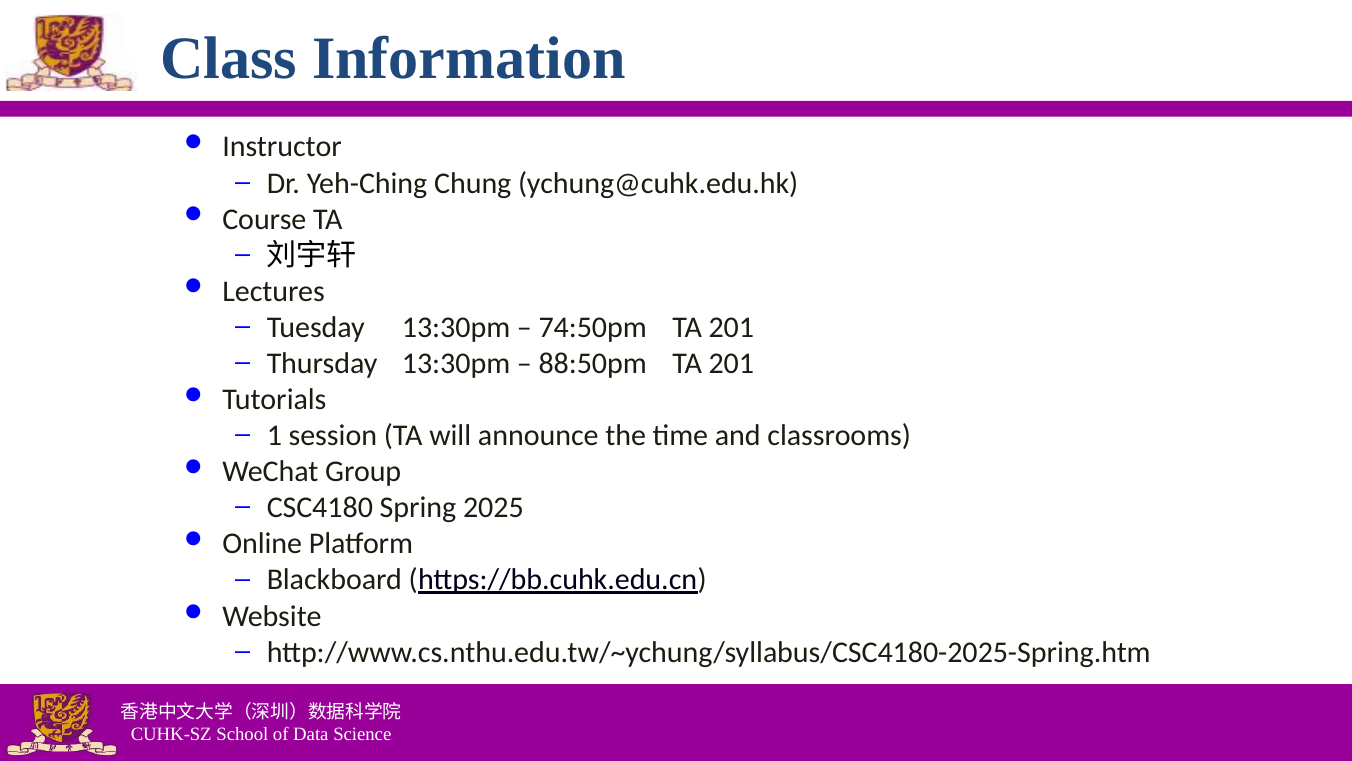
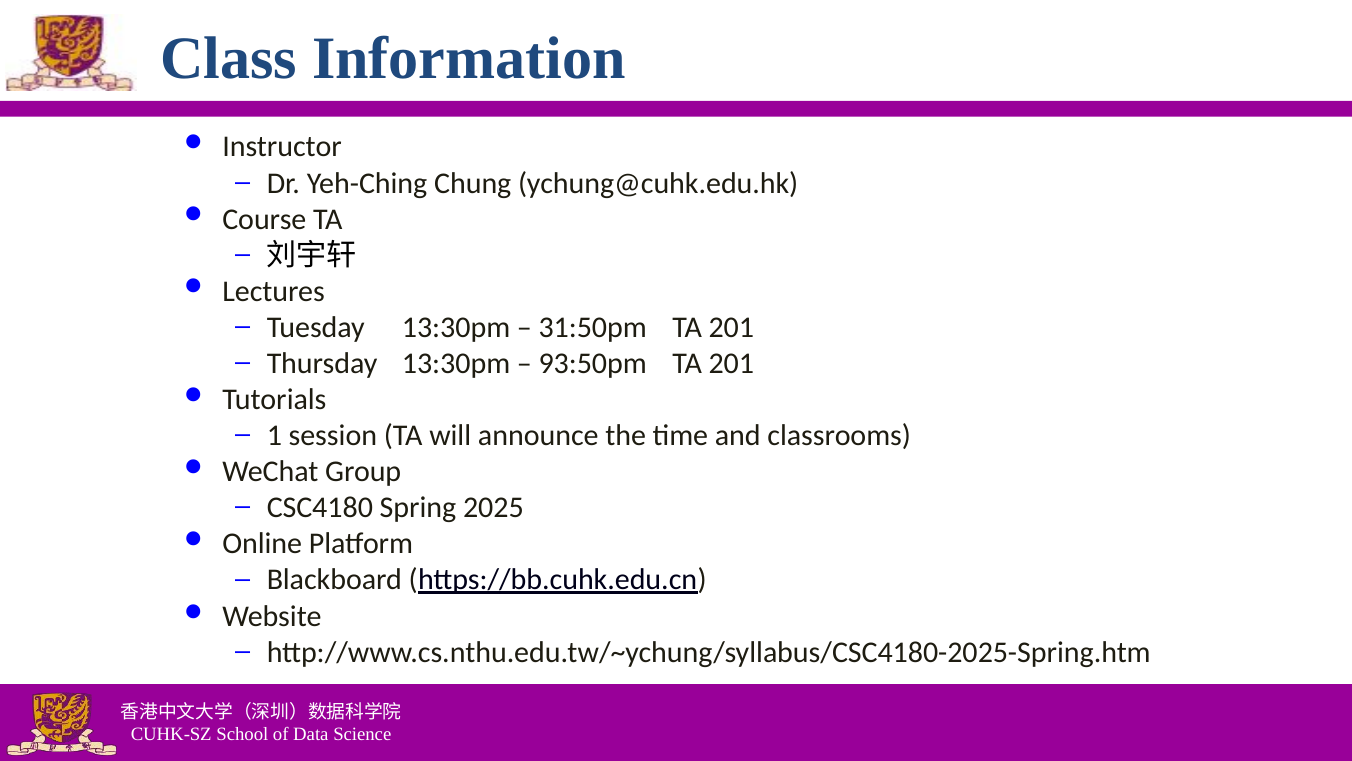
74:50pm: 74:50pm -> 31:50pm (593, 327)
88:50pm: 88:50pm -> 93:50pm (593, 363)
